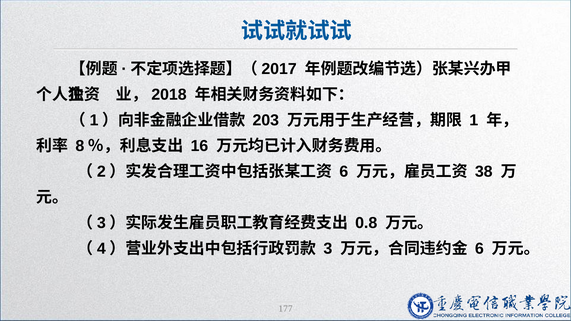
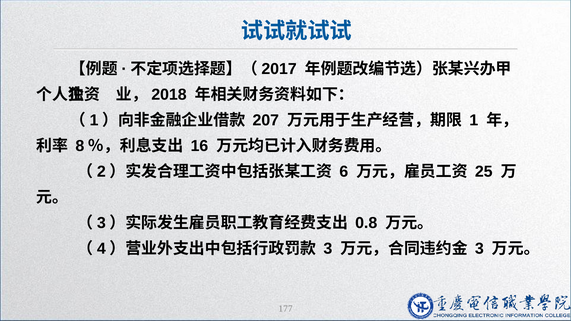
203: 203 -> 207 (266, 120)
38: 38 -> 25 (484, 172)
6: 6 -> 3 (479, 249)
